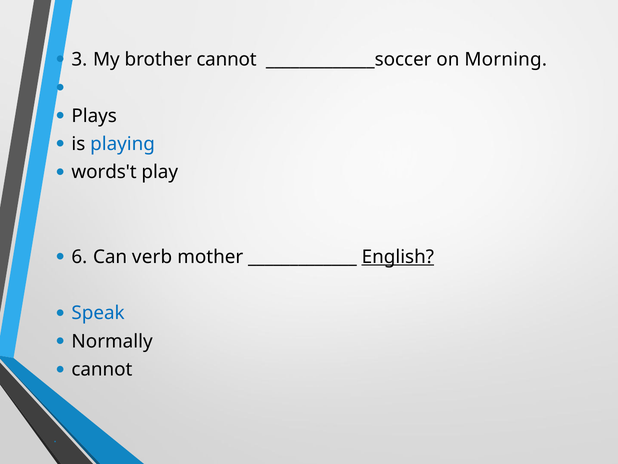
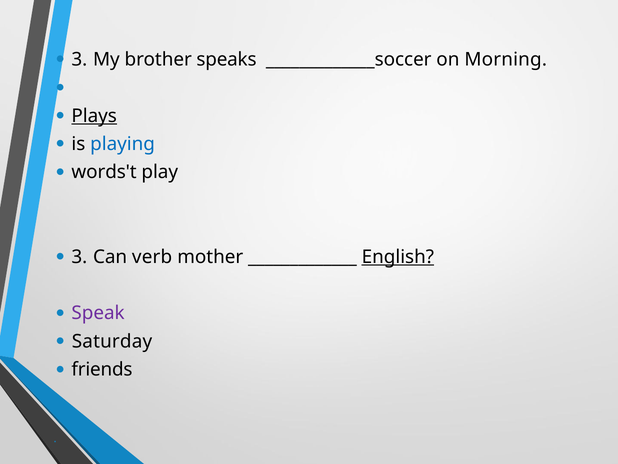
brother cannot: cannot -> speaks (227, 59)
Plays underline: none -> present (94, 116)
6: 6 -> 3 (79, 257)
Speak colour: blue -> purple (98, 313)
Normally: Normally -> Saturday (112, 341)
cannot: cannot -> friends (102, 369)
